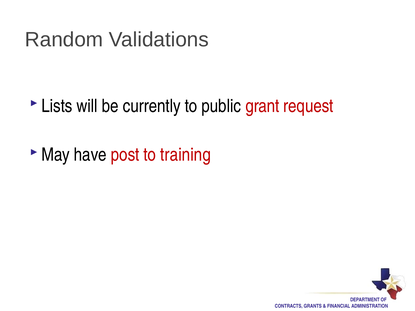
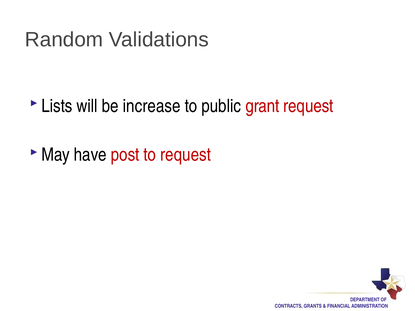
currently: currently -> increase (152, 106)
to training: training -> request (186, 155)
